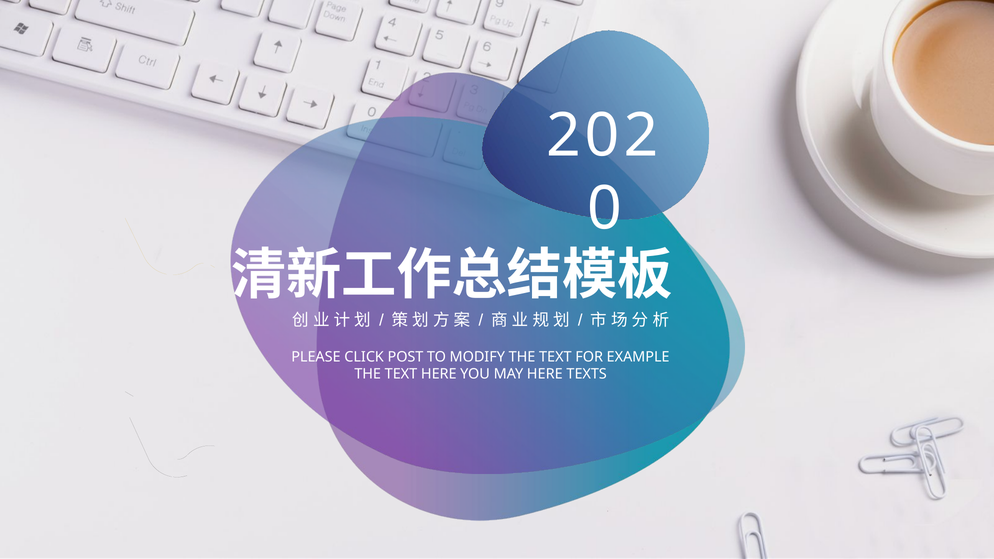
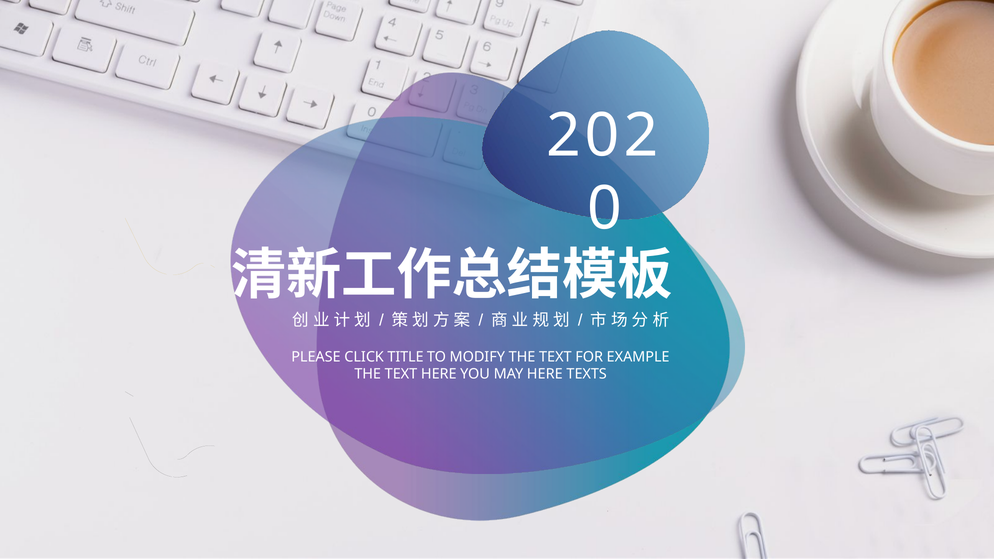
POST: POST -> TITLE (406, 357)
